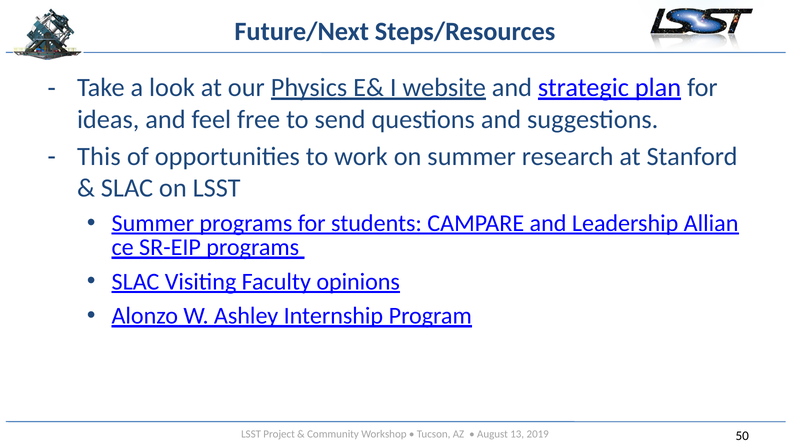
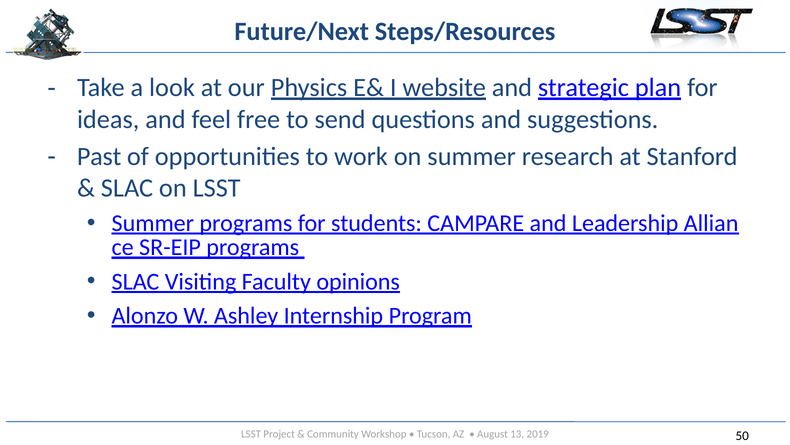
This: This -> Past (99, 156)
